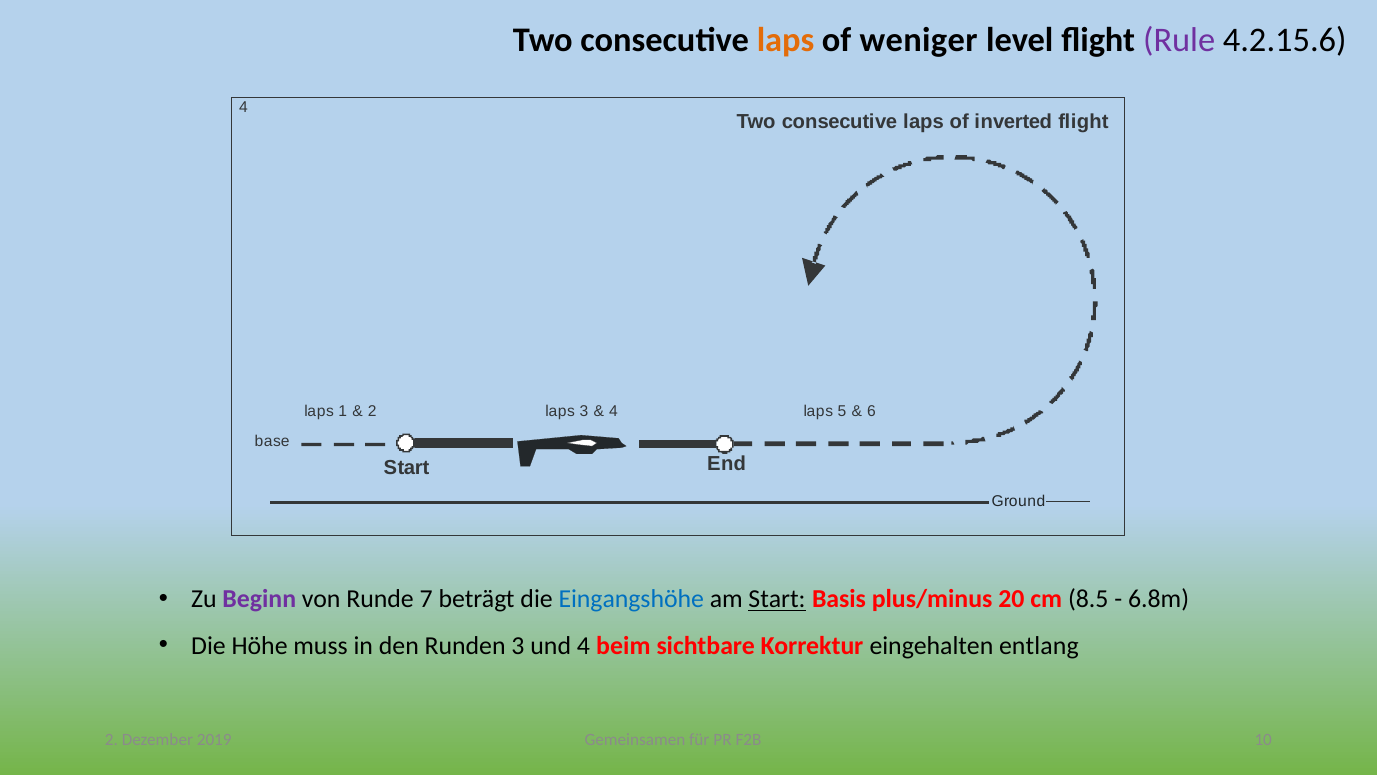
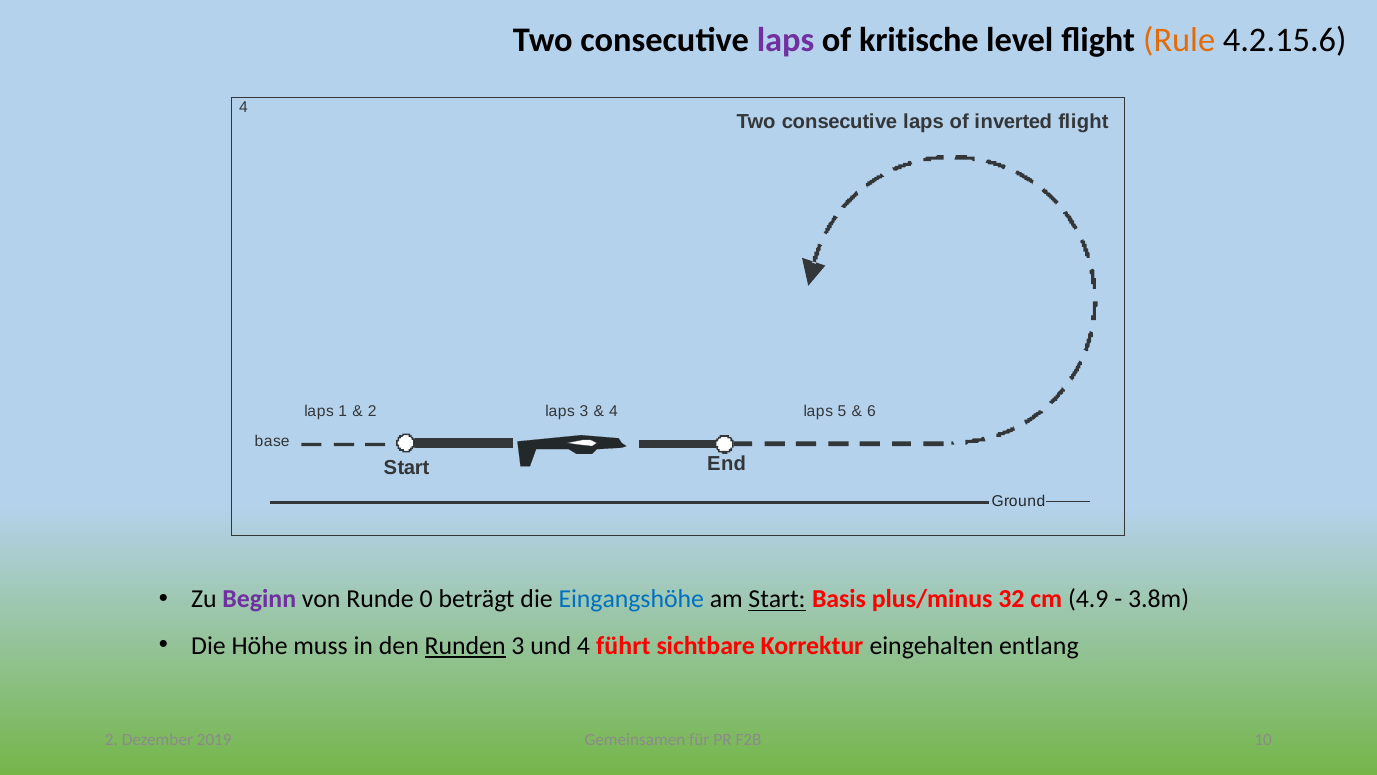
laps colour: orange -> purple (786, 40)
weniger: weniger -> kritische (919, 40)
Rule colour: purple -> orange (1179, 40)
7: 7 -> 0 (426, 599)
20: 20 -> 32 (1011, 599)
8.5: 8.5 -> 4.9 (1088, 599)
6.8m: 6.8m -> 3.8m (1159, 599)
Runden underline: none -> present (465, 645)
beim: beim -> führt (623, 645)
